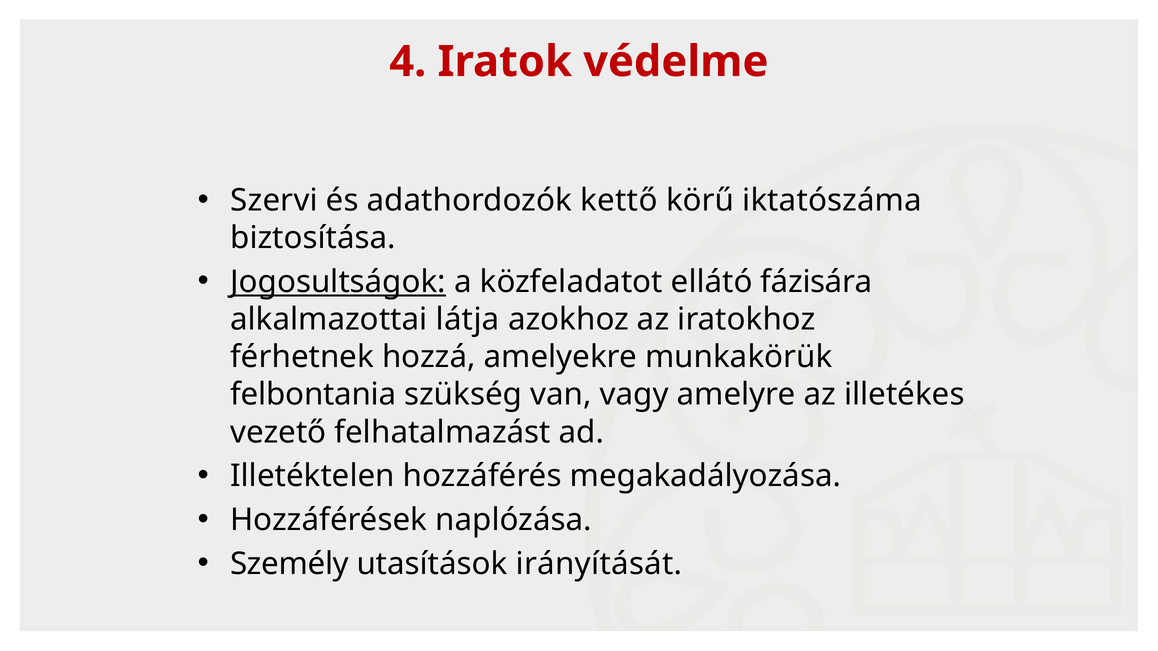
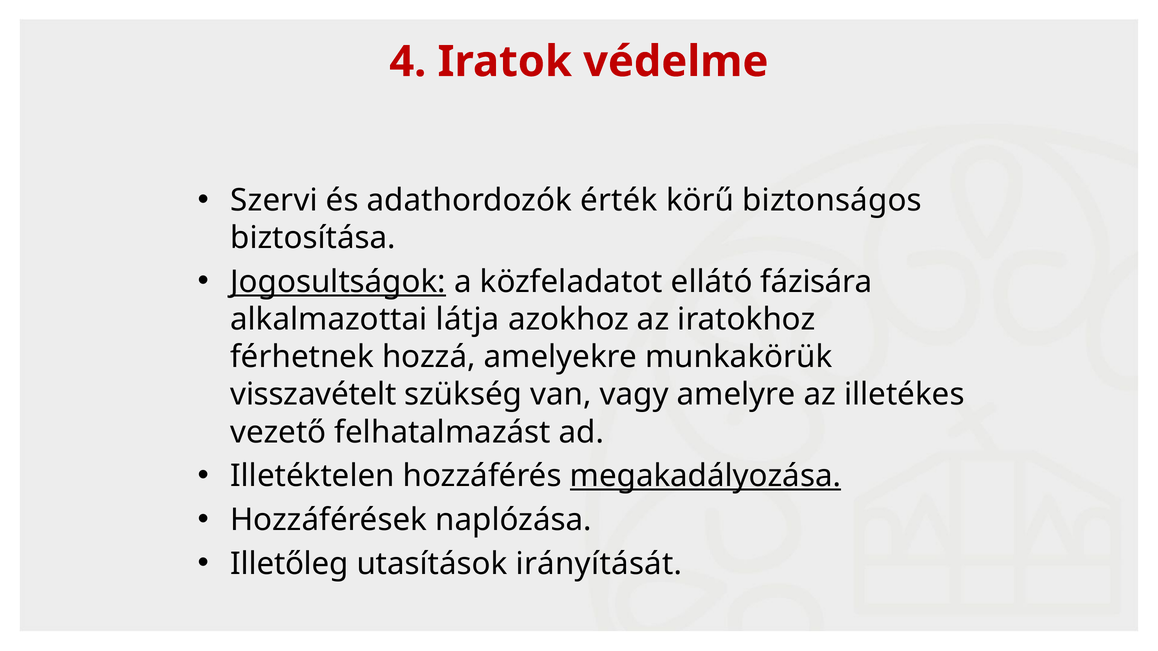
kettő: kettő -> érték (619, 201)
iktatószáma: iktatószáma -> biztonságos (832, 201)
felbontania: felbontania -> visszavételt (313, 395)
megakadályozása underline: none -> present (705, 476)
Személy: Személy -> Illetőleg (289, 564)
